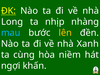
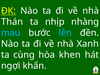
Long: Long -> Thán (12, 22)
lên colour: yellow -> light blue (65, 33)
niềm: niềm -> khen (70, 55)
